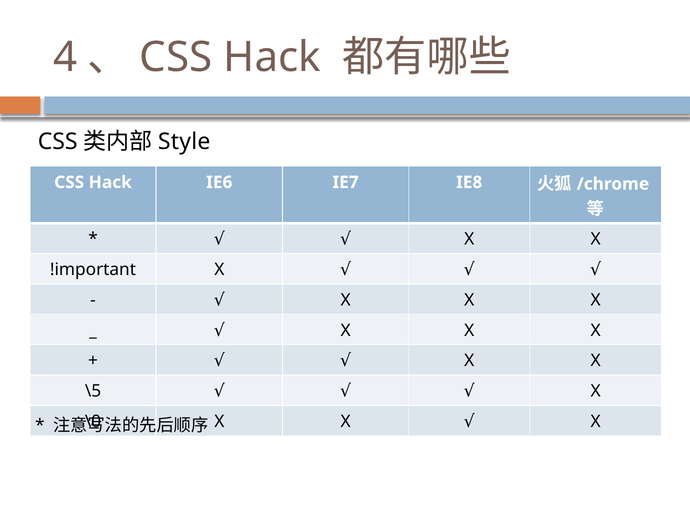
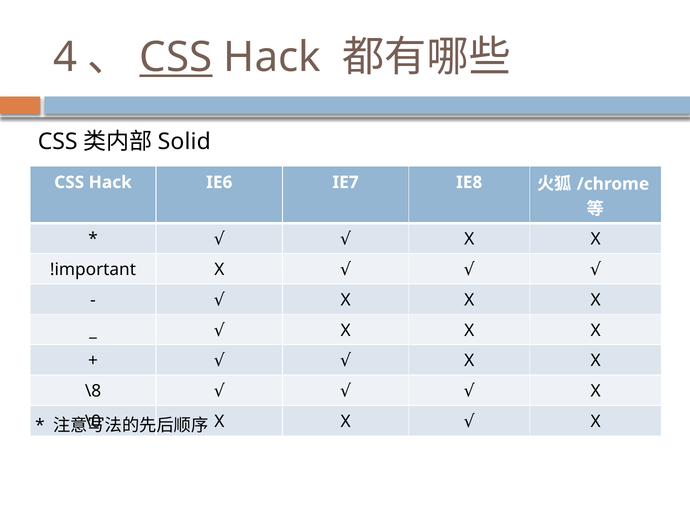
CSS underline: none -> present (176, 58)
Style: Style -> Solid (184, 142)
\5: \5 -> \8 (93, 391)
